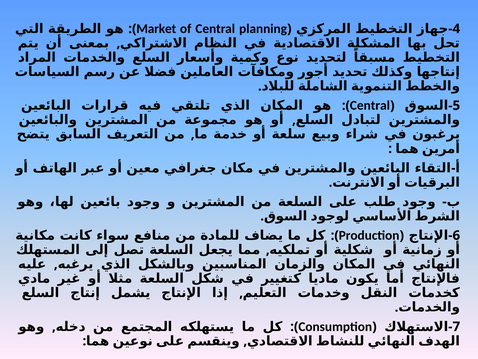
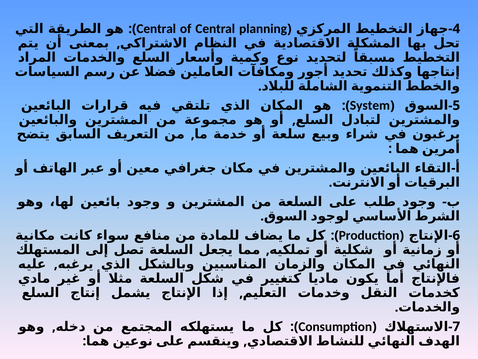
Market: Market -> Central (156, 29)
Central: Central -> System (370, 105)
